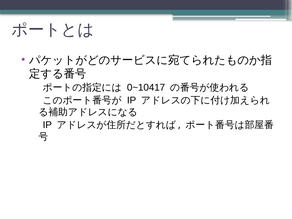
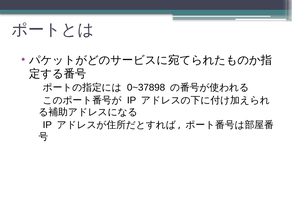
0~10417: 0~10417 -> 0~37898 (146, 87)
